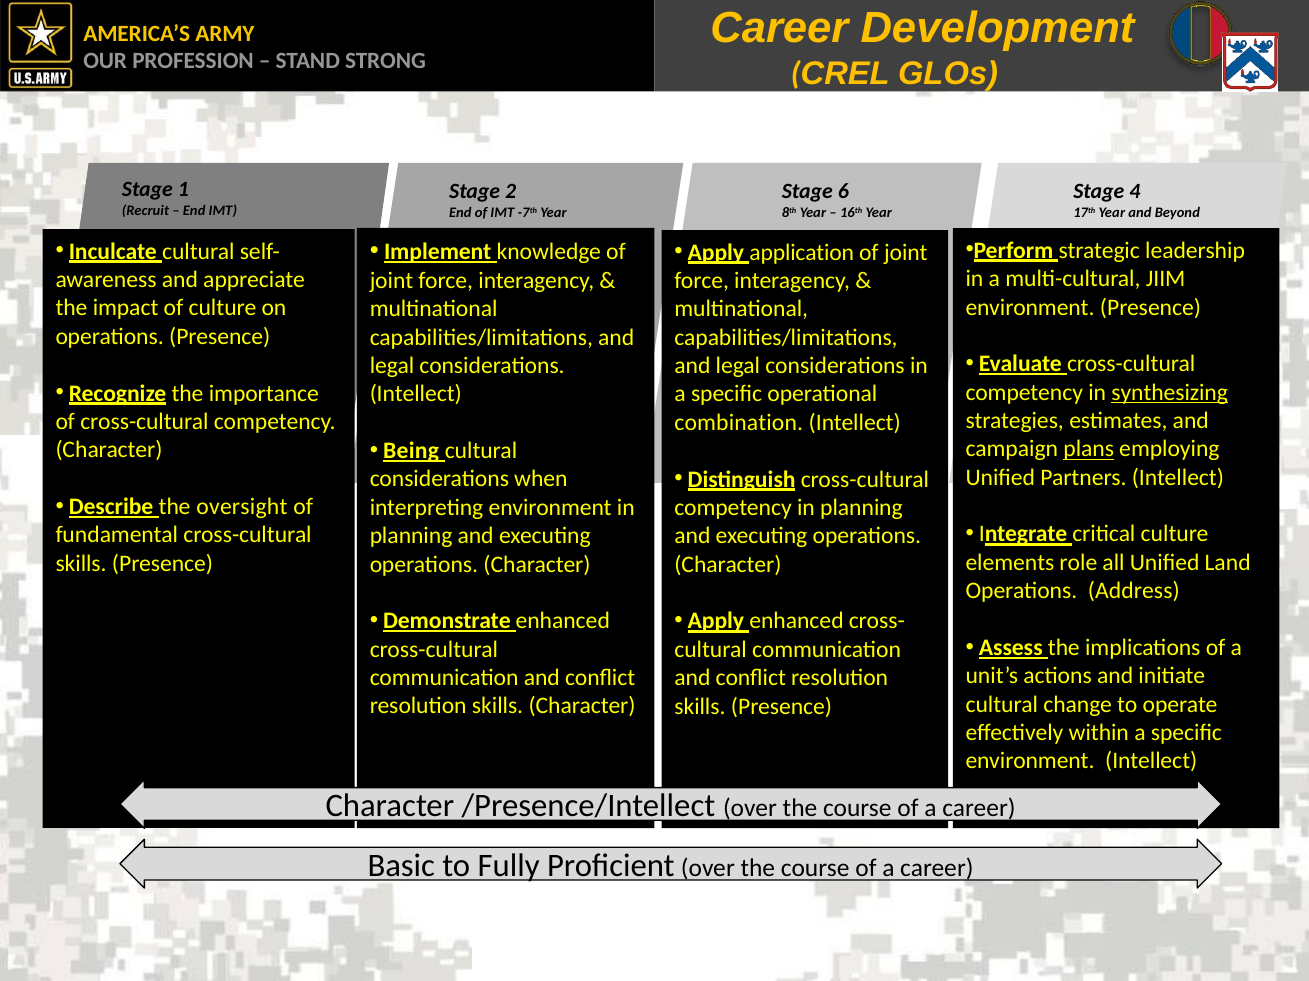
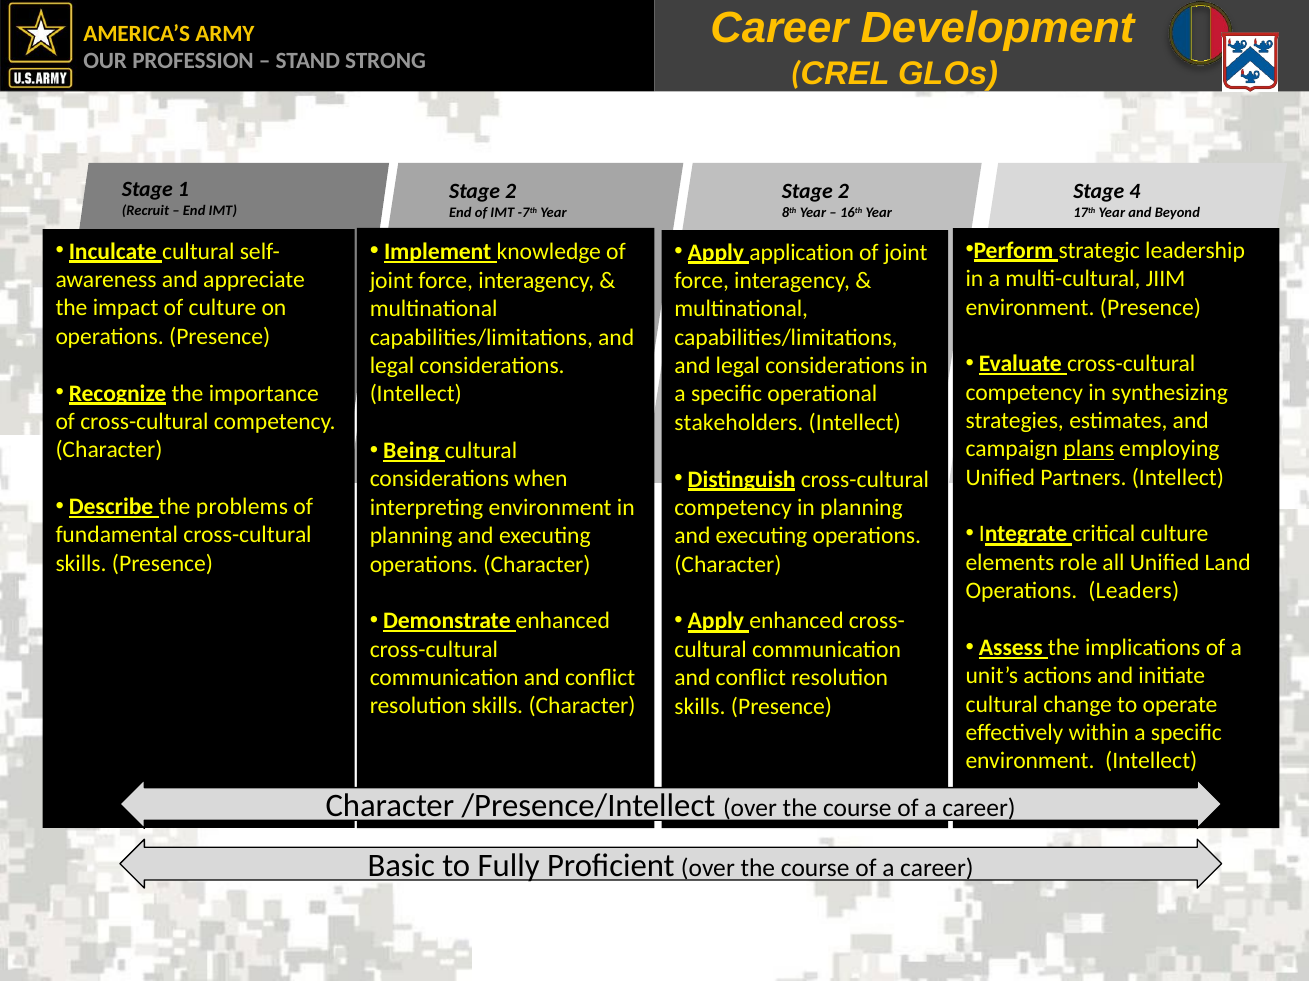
6: 6 -> 2 (843, 191)
synthesizing underline: present -> none (1170, 393)
combination: combination -> stakeholders (739, 423)
oversight: oversight -> problems (242, 507)
Address: Address -> Leaders (1134, 591)
